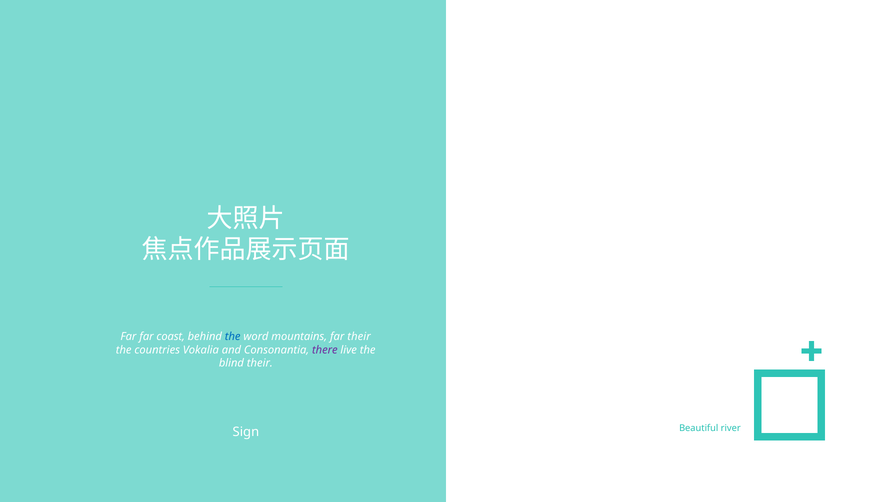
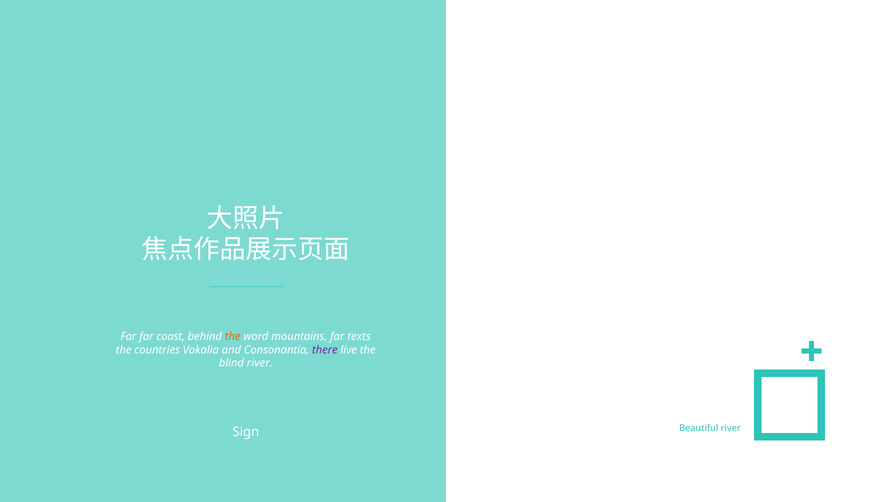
the colour: blue -> orange (233, 336)
far their: their -> texts (359, 336)
blind their: their -> river (260, 363)
